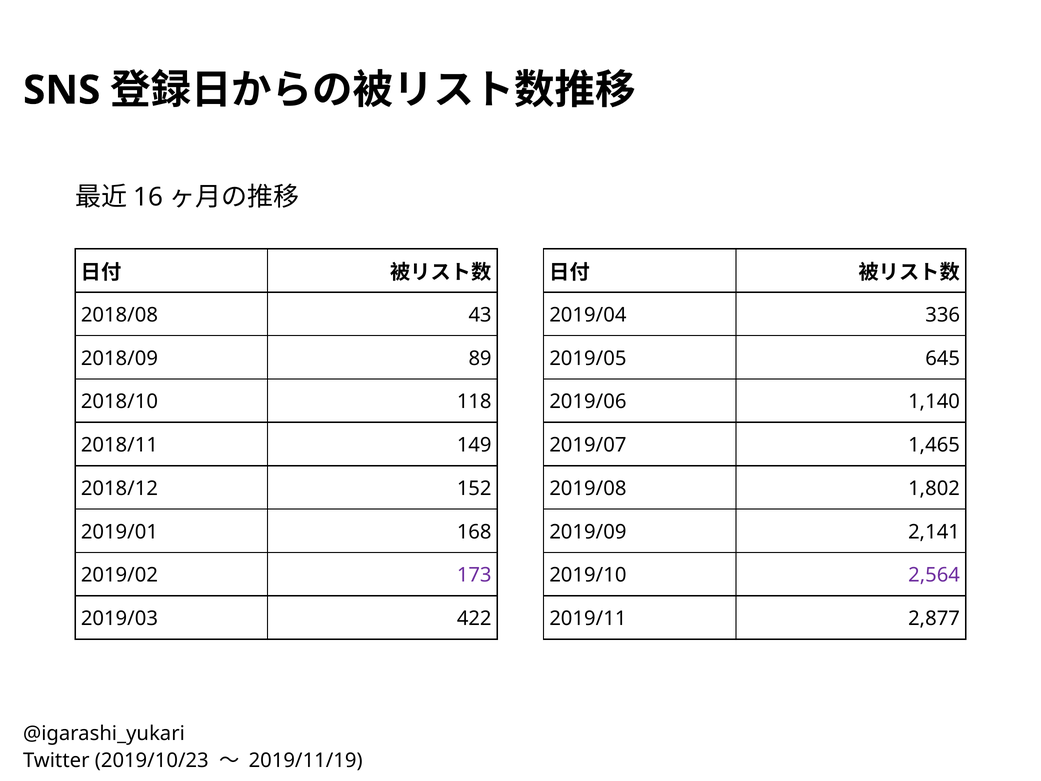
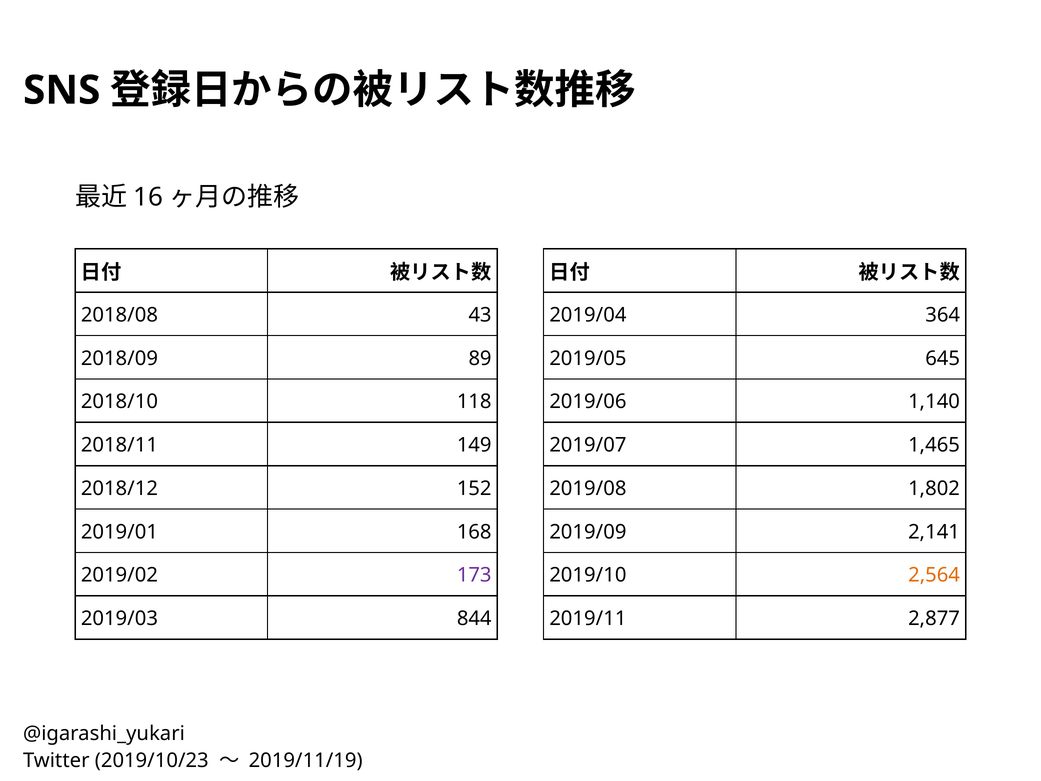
336: 336 -> 364 (943, 315)
2,564 colour: purple -> orange (934, 575)
422: 422 -> 844 (474, 618)
